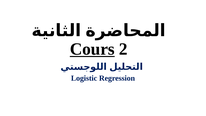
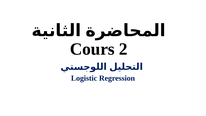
Cours underline: present -> none (92, 49)
